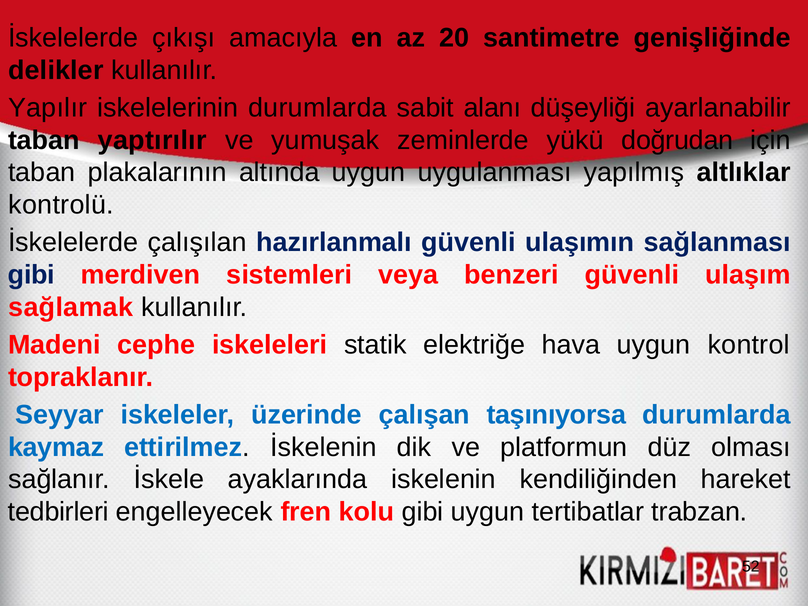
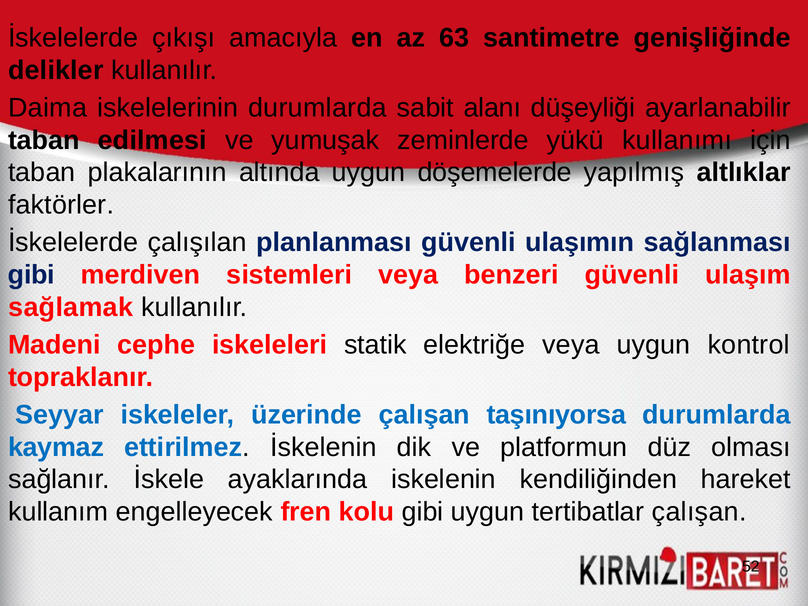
20: 20 -> 63 (454, 38)
Yapılır: Yapılır -> Daima (48, 108)
yaptırılır: yaptırılır -> edilmesi (152, 140)
doğrudan: doğrudan -> kullanımı (677, 140)
uygulanması: uygulanması -> döşemelerde (495, 172)
kontrolü: kontrolü -> faktörler (61, 205)
hazırlanmalı: hazırlanmalı -> planlanması (334, 242)
elektriğe hava: hava -> veya (571, 345)
tedbirleri: tedbirleri -> kullanım (58, 512)
tertibatlar trabzan: trabzan -> çalışan (699, 512)
